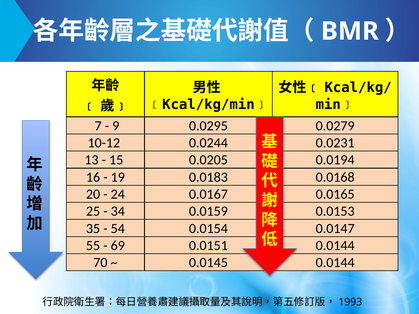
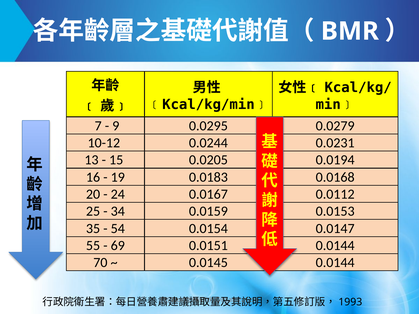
0.0165: 0.0165 -> 0.0112 (335, 194)
